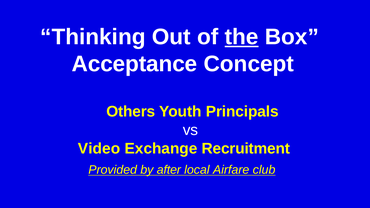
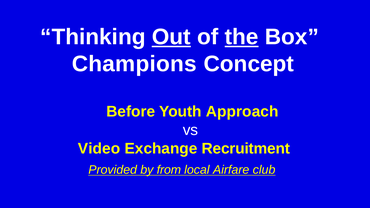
Out underline: none -> present (171, 37)
Acceptance: Acceptance -> Champions (134, 64)
Others: Others -> Before (131, 112)
Principals: Principals -> Approach (242, 112)
after: after -> from (169, 170)
